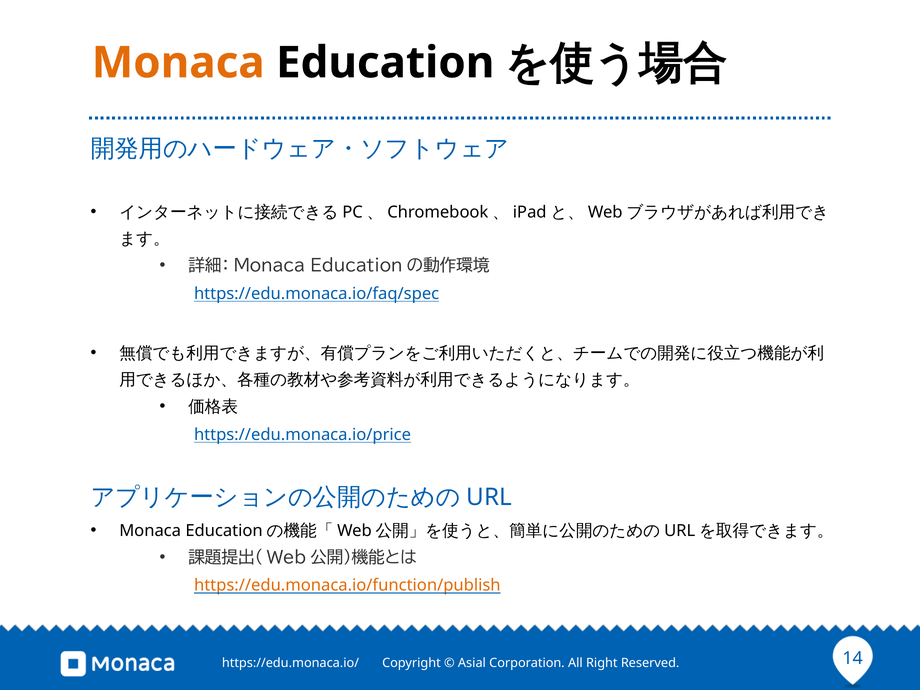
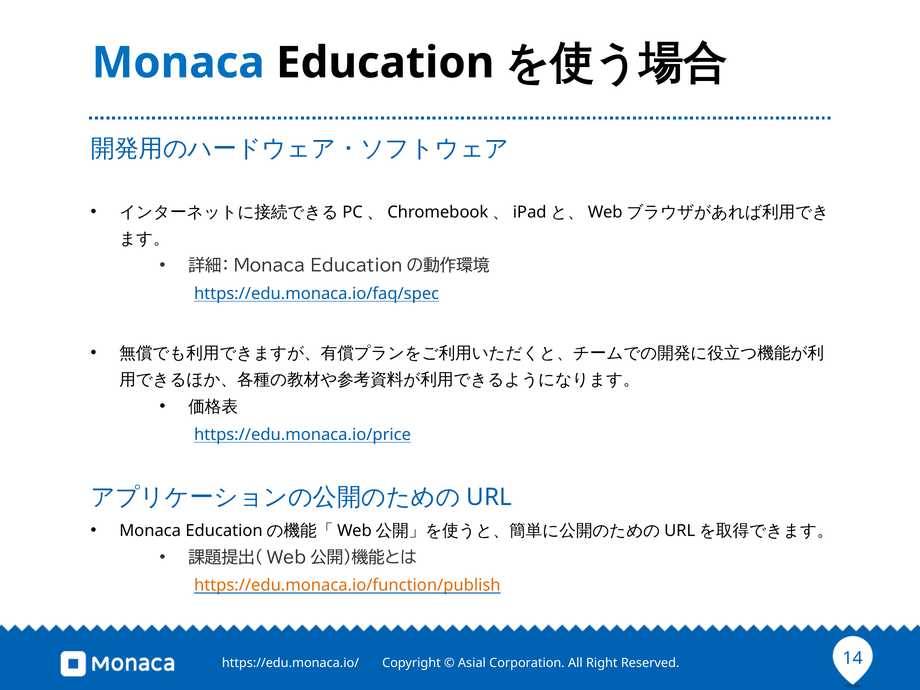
Monaca colour: orange -> blue (178, 63)
